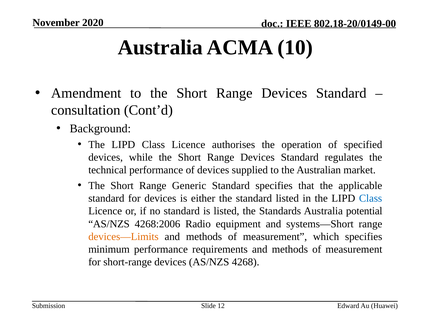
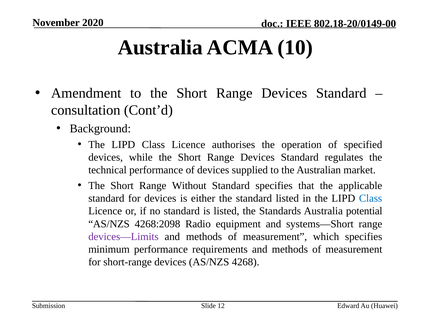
Generic: Generic -> Without (189, 186)
4268:2006: 4268:2006 -> 4268:2098 (158, 224)
devices—Limits colour: orange -> purple (123, 237)
